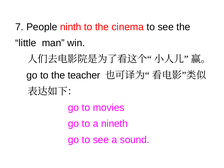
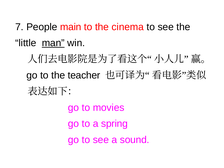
ninth: ninth -> main (71, 27)
man underline: none -> present (53, 43)
nineth: nineth -> spring (114, 124)
